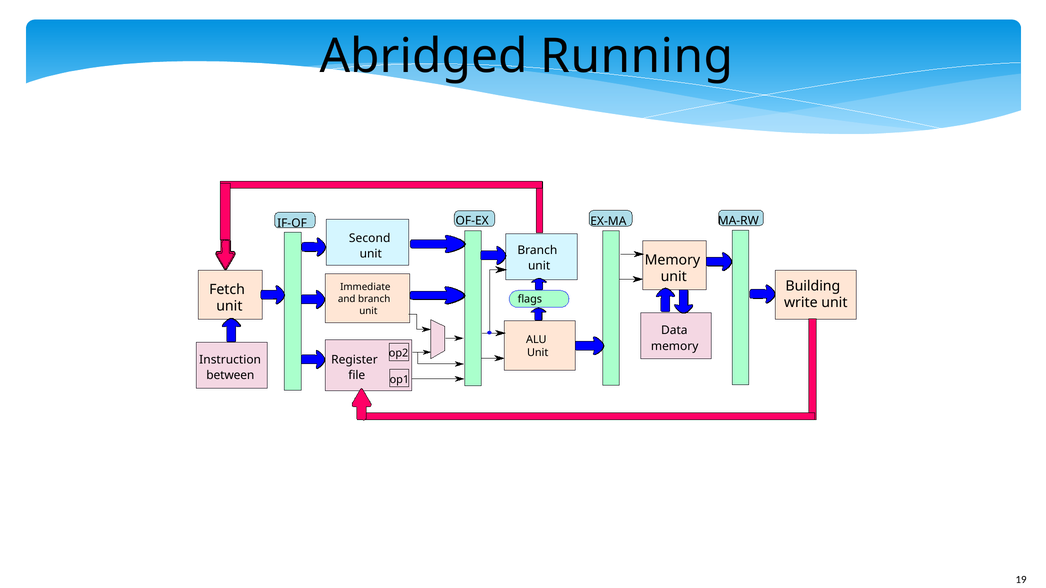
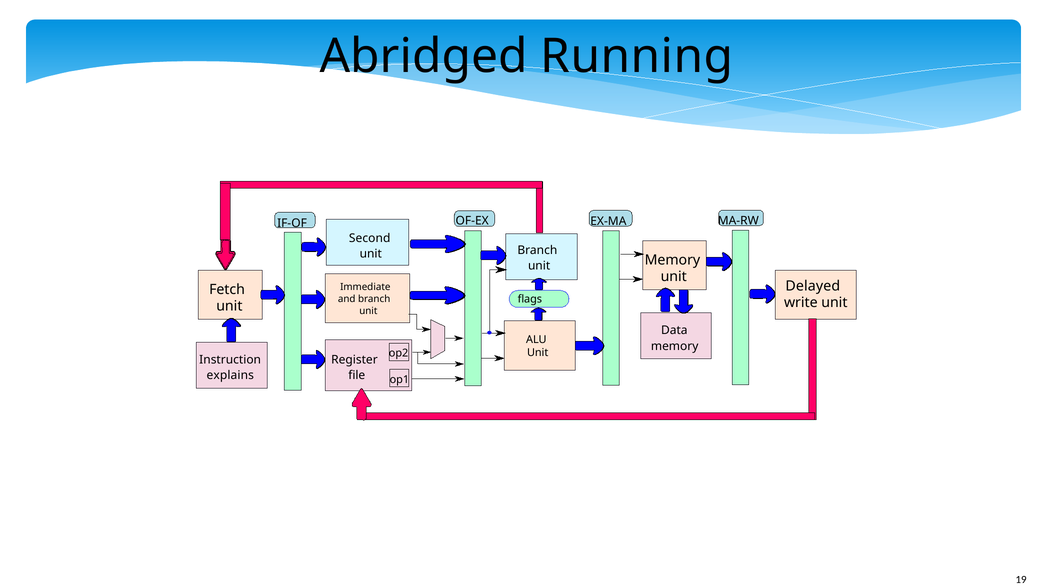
Building: Building -> Delayed (813, 286)
between: between -> explains (230, 376)
